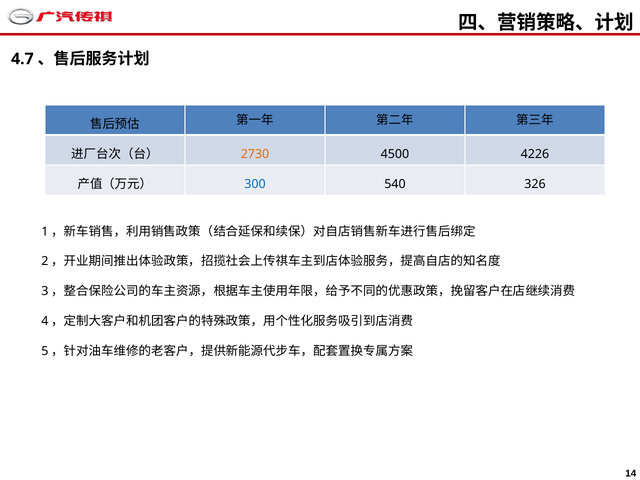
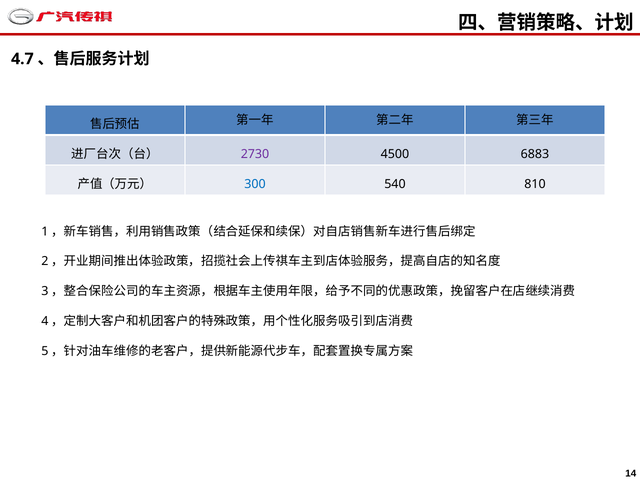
2730 colour: orange -> purple (255, 154)
4226: 4226 -> 6883 (535, 154)
326: 326 -> 810 (535, 184)
